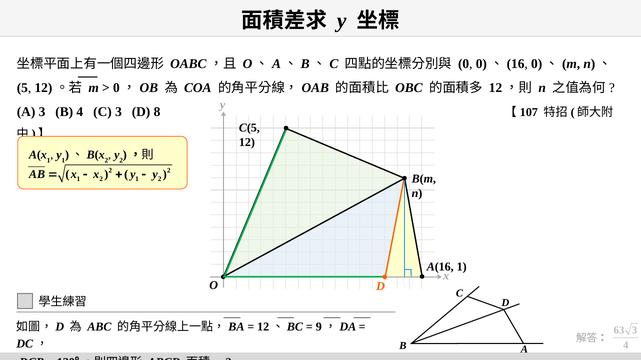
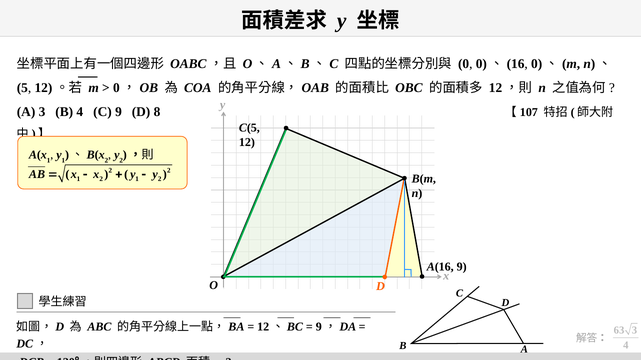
C 3: 3 -> 9 (118, 112)
A(16 1: 1 -> 9 (462, 267)
